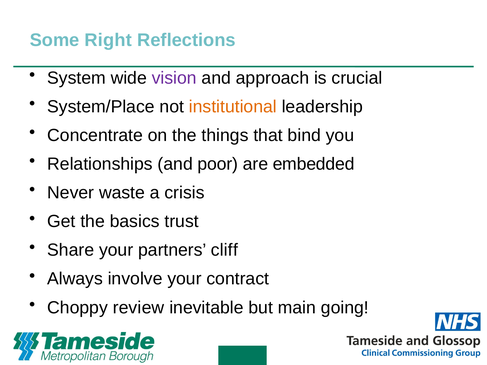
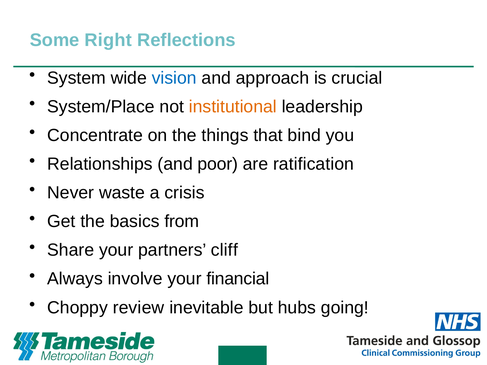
vision colour: purple -> blue (174, 78)
embedded: embedded -> ratification (314, 164)
trust: trust -> from (182, 222)
contract: contract -> financial (238, 279)
main: main -> hubs (297, 308)
